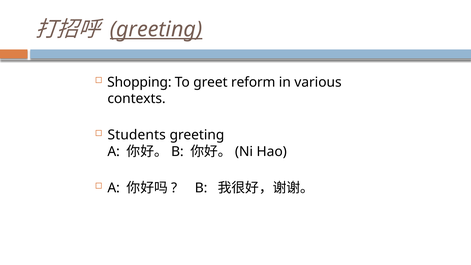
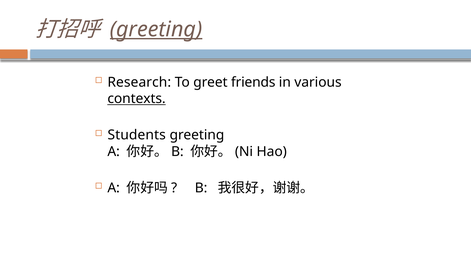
Shopping: Shopping -> Research (139, 82)
reform: reform -> friends (253, 82)
contexts underline: none -> present (137, 99)
